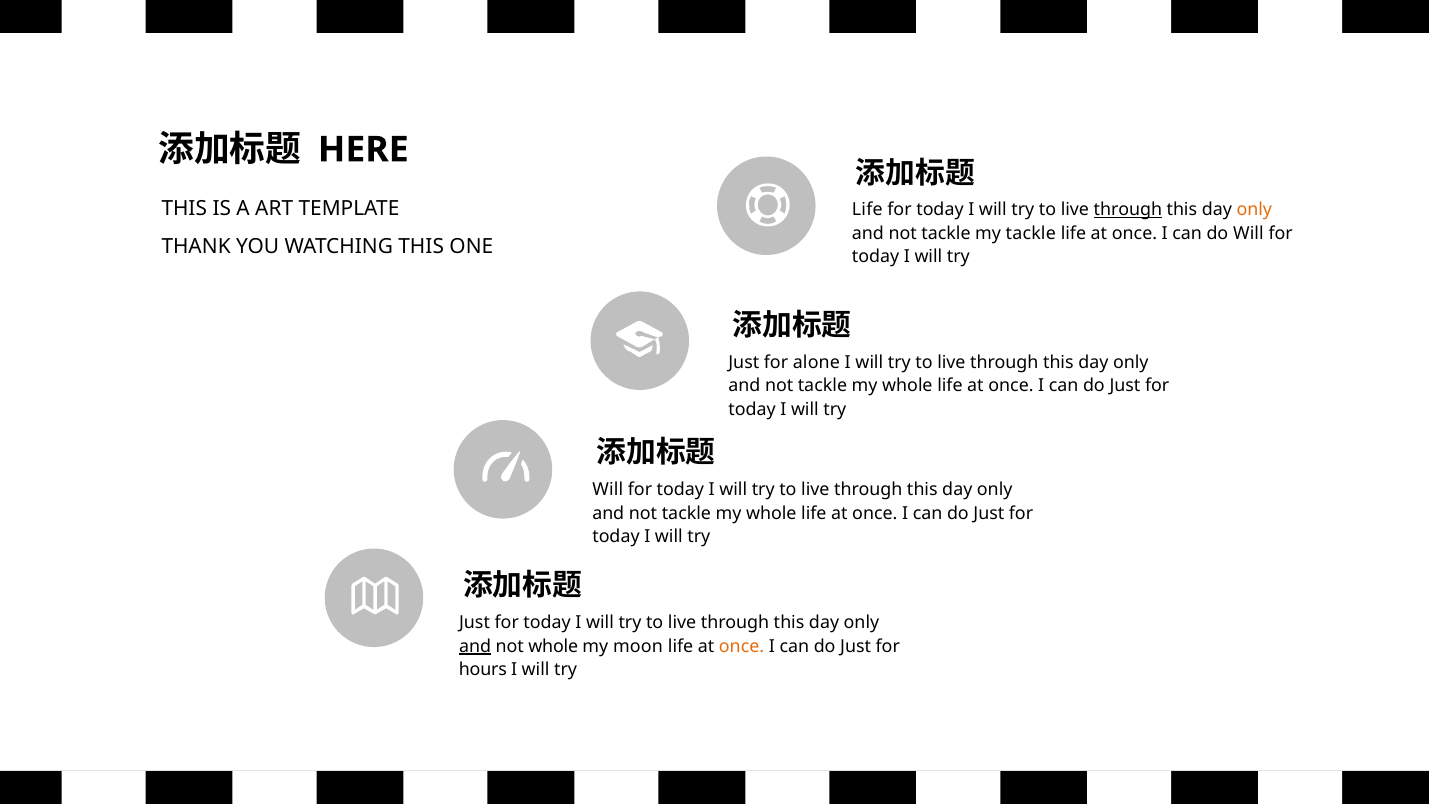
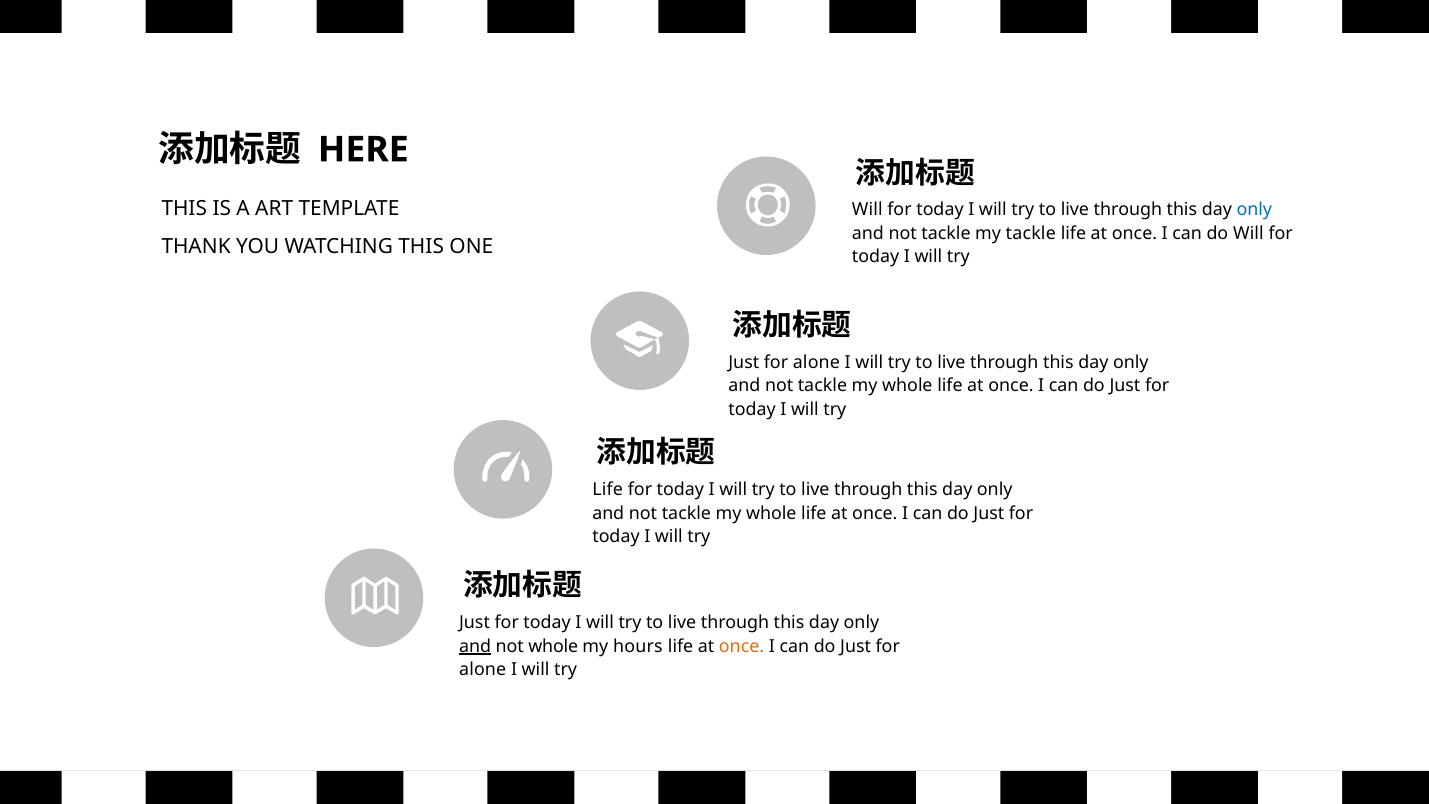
Life: Life -> Will (867, 210)
through underline: present -> none (1128, 210)
only colour: orange -> blue (1254, 210)
Will: Will -> Life (608, 490)
moon: moon -> hours (638, 646)
hours: hours -> alone (483, 670)
